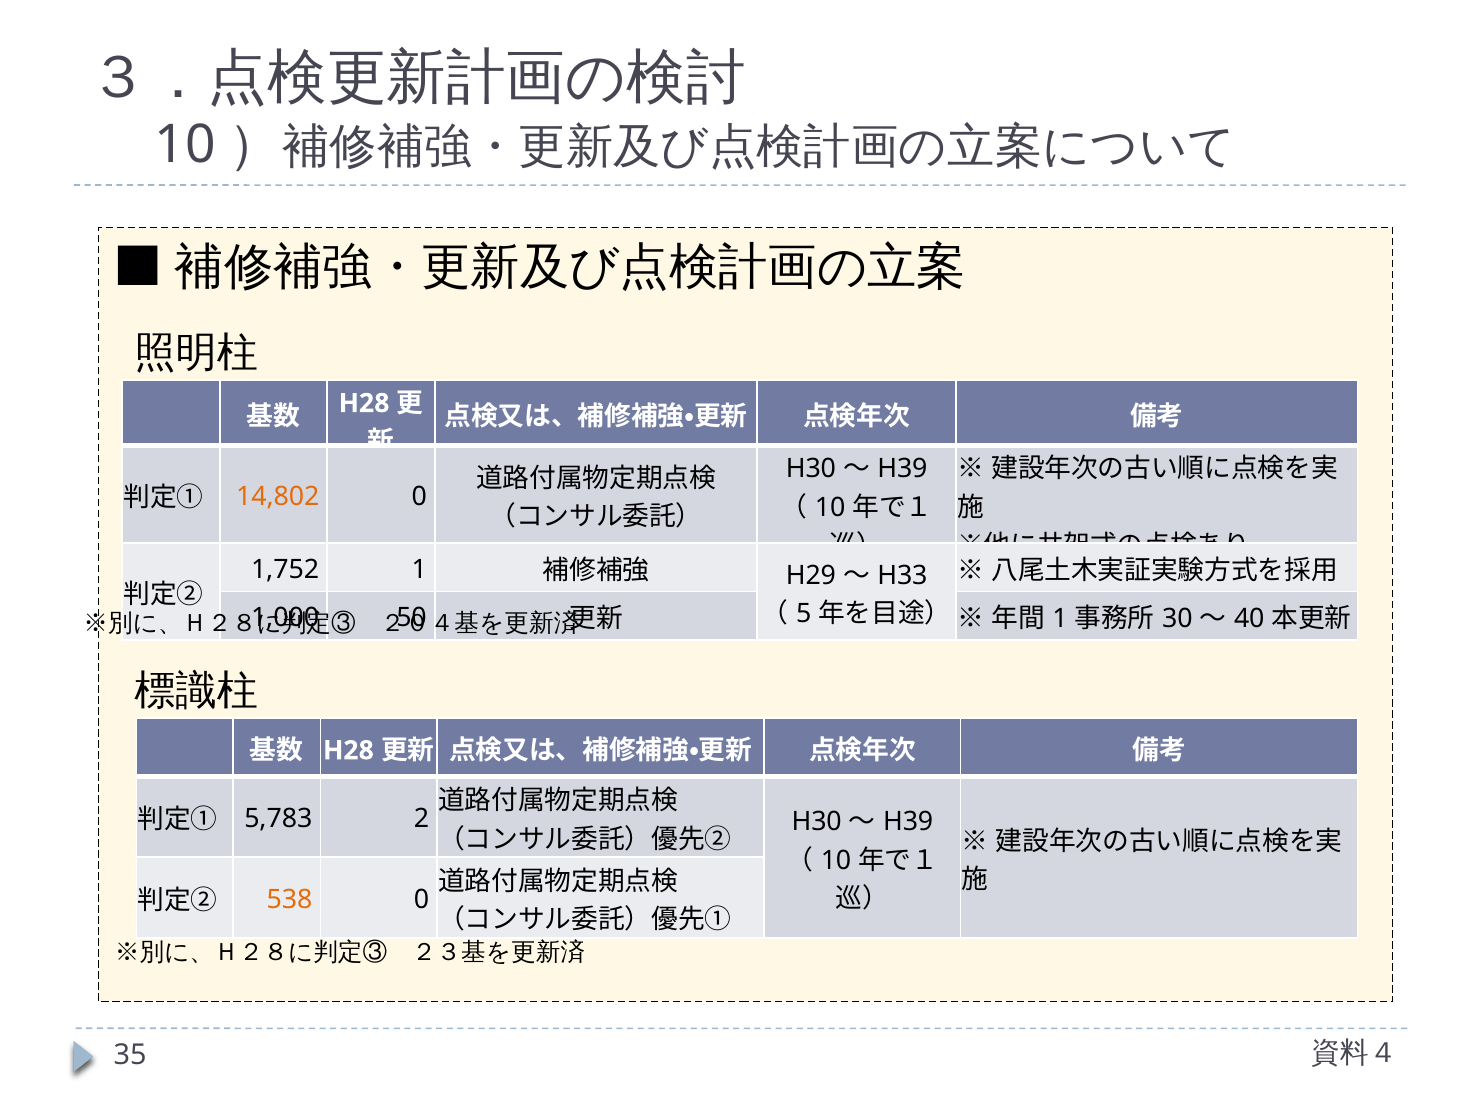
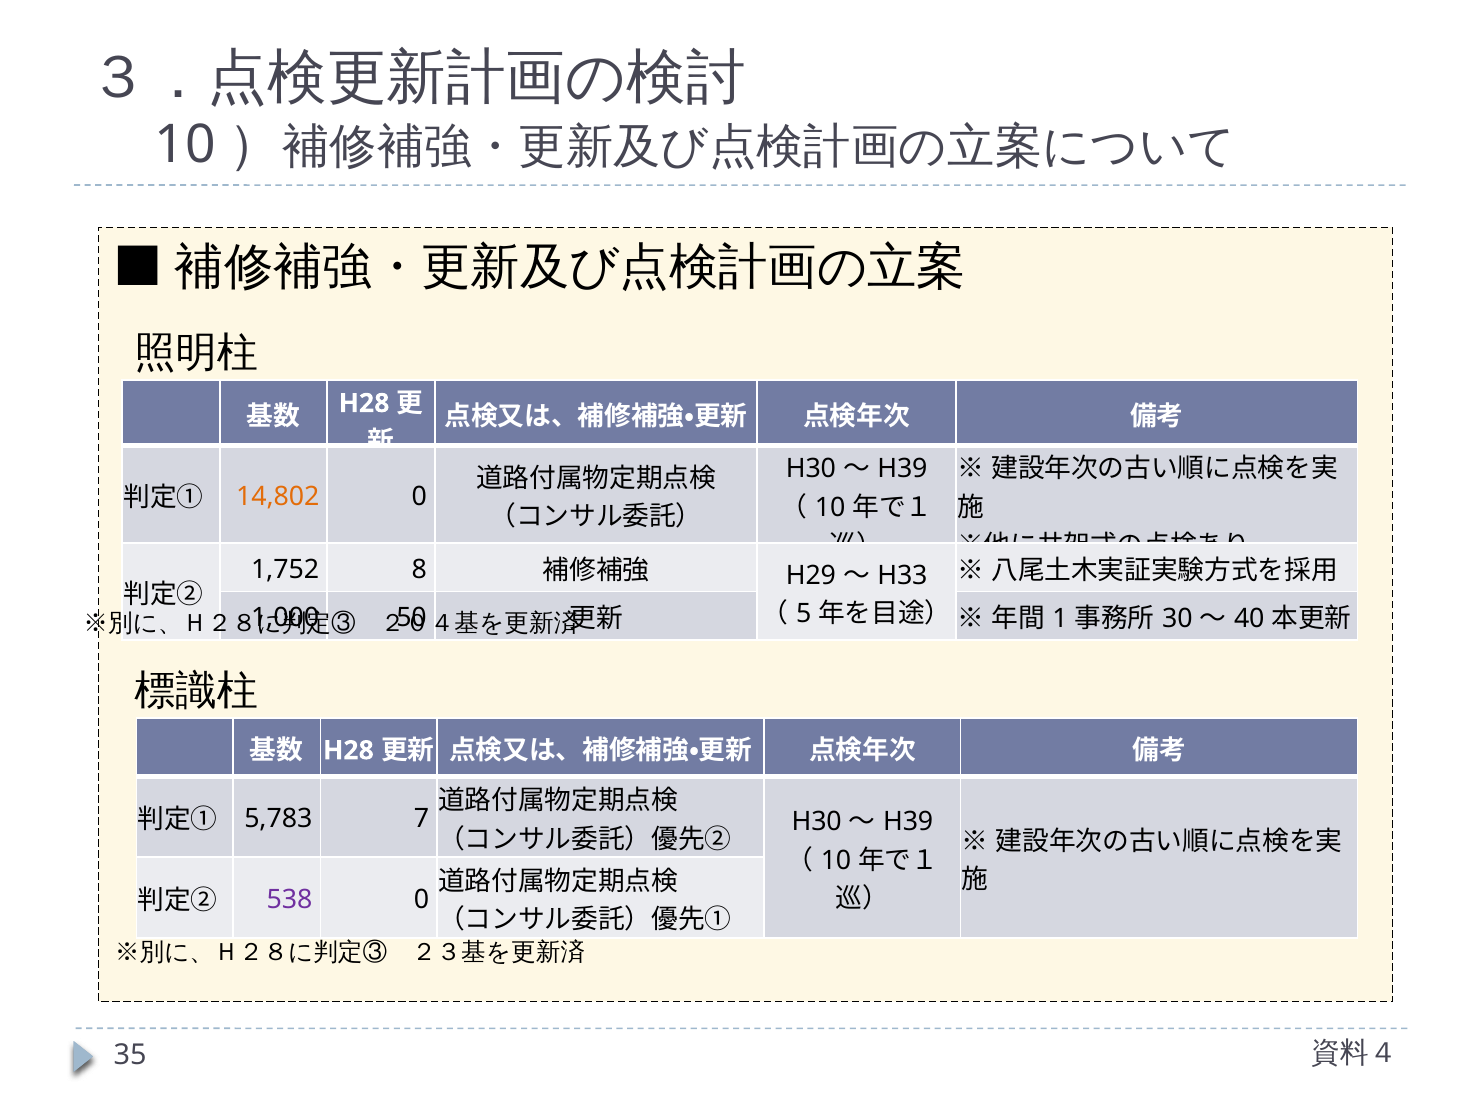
1,752 1: 1 -> 8 (419, 569)
2: 2 -> 7 (422, 819)
538 colour: orange -> purple (290, 899)
